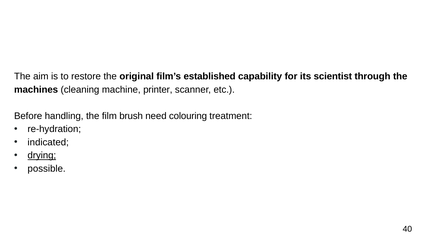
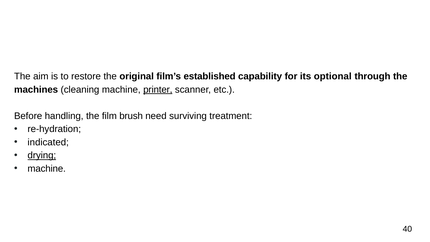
scientist: scientist -> optional (333, 76)
printer underline: none -> present (158, 90)
colouring: colouring -> surviving (188, 116)
possible: possible -> machine (47, 169)
